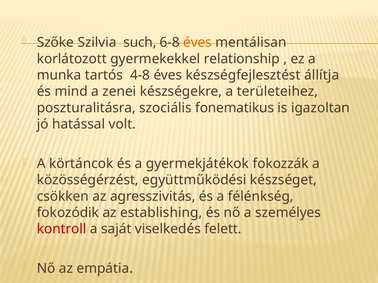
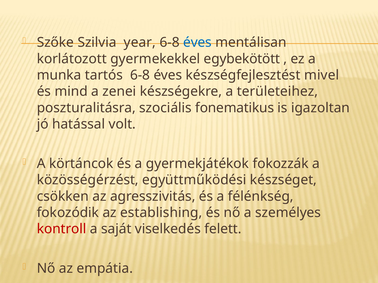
such: such -> year (140, 43)
éves colour: orange -> blue (197, 43)
relationship: relationship -> egybekötött (242, 59)
tartós 4-8: 4-8 -> 6-8 (140, 75)
állítja: állítja -> mivel (322, 75)
